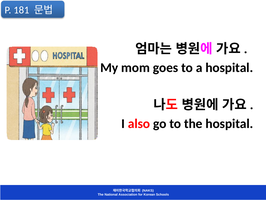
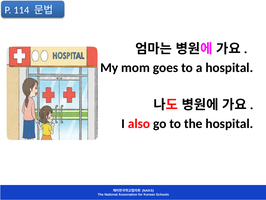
181: 181 -> 114 (21, 10)
